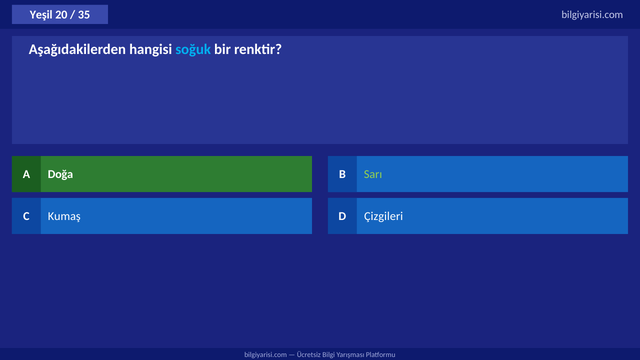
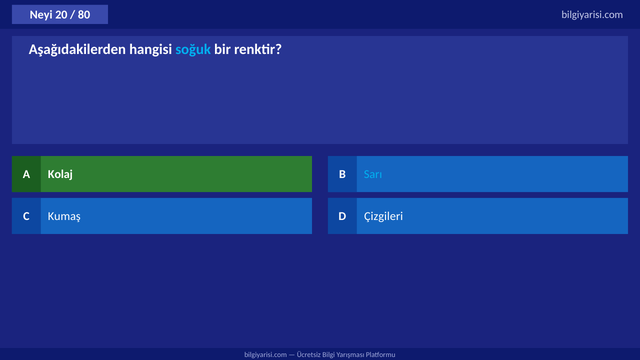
Yeşil: Yeşil -> Neyi (41, 15)
35: 35 -> 80 (84, 15)
Doğa: Doğa -> Kolaj (60, 174)
Sarı colour: light green -> light blue (373, 174)
